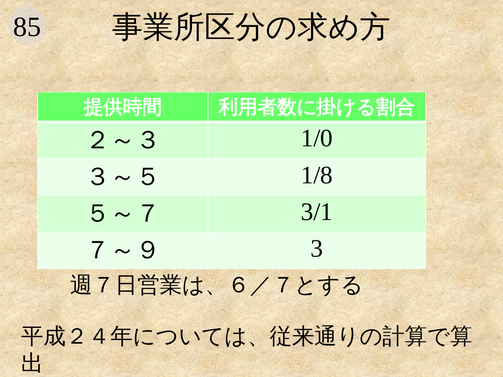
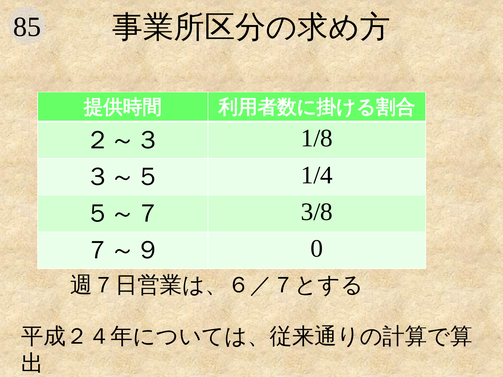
1/0: 1/0 -> 1/8 (317, 138)
1/8: 1/8 -> 1/4 (317, 175)
3/1: 3/1 -> 3/8 (317, 212)
3: 3 -> 0 (317, 249)
